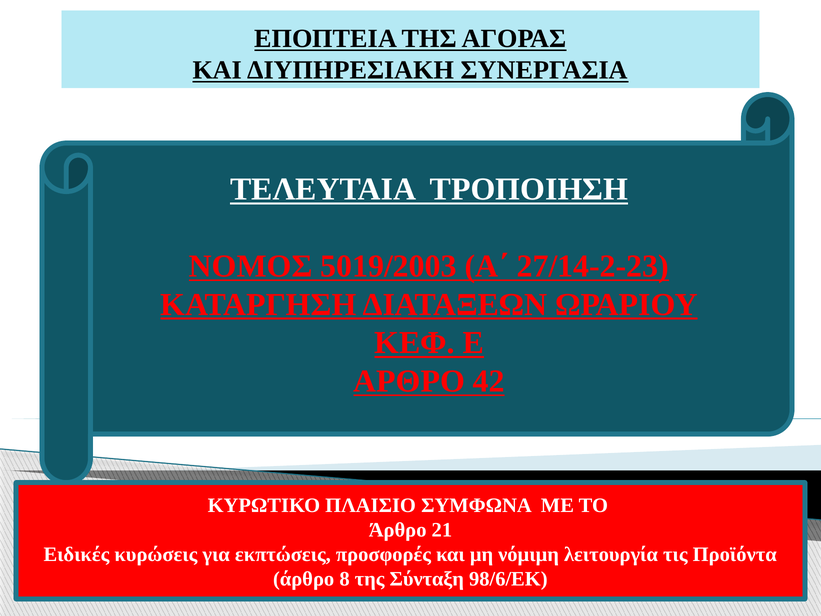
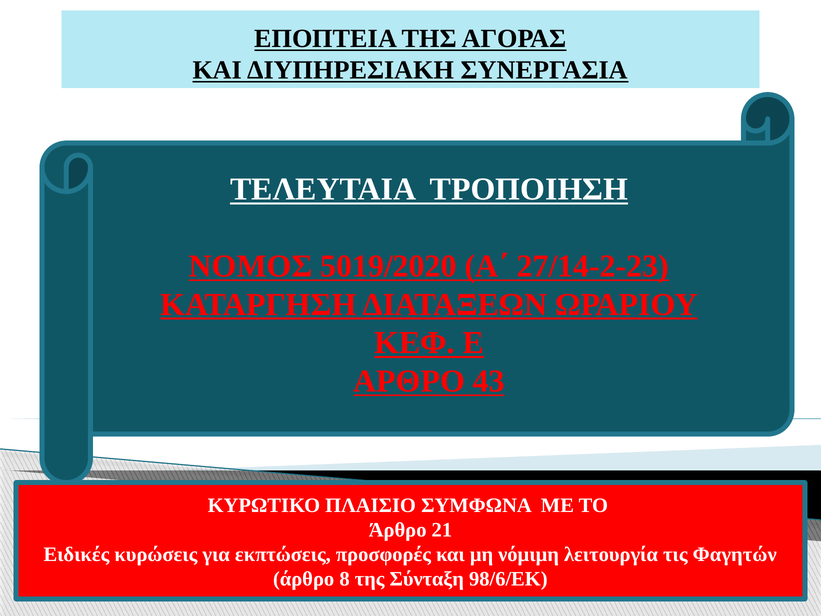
5019/2003: 5019/2003 -> 5019/2020 (389, 266)
42: 42 -> 43 (489, 381)
Προϊόντα: Προϊόντα -> Φαγητών (735, 554)
